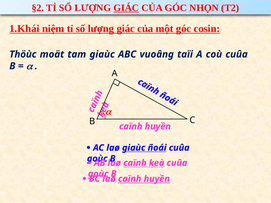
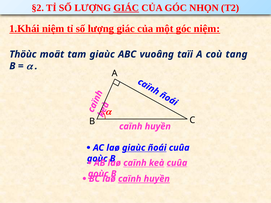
góc cosin: cosin -> niệm (207, 29)
coù cuûa: cuûa -> tang (237, 54)
cuûa underline: none -> present (177, 163)
